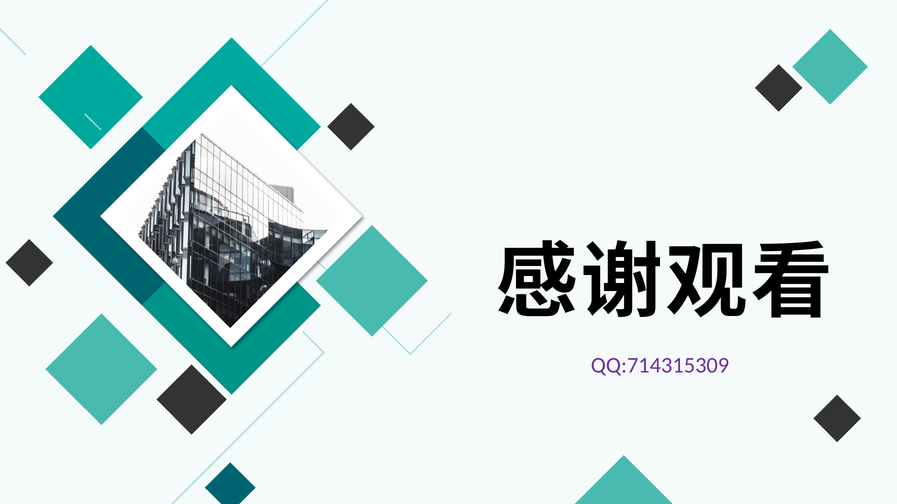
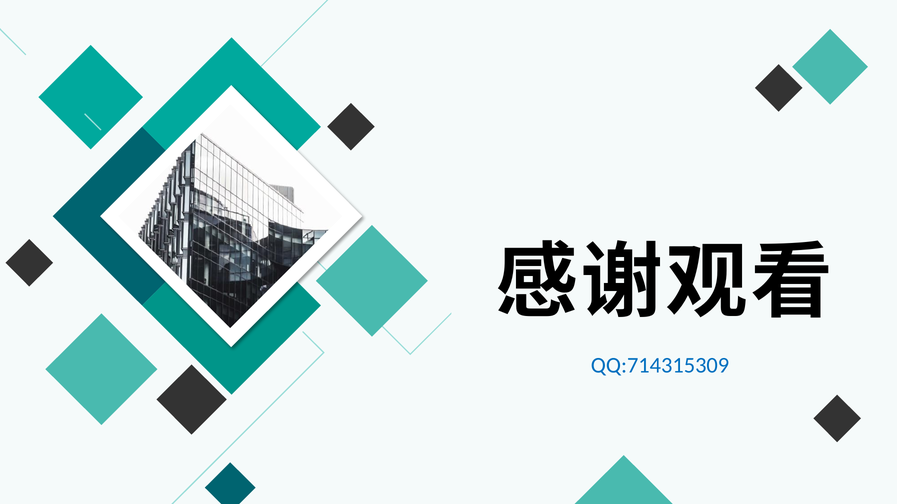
QQ:714315309 colour: purple -> blue (660, 366)
